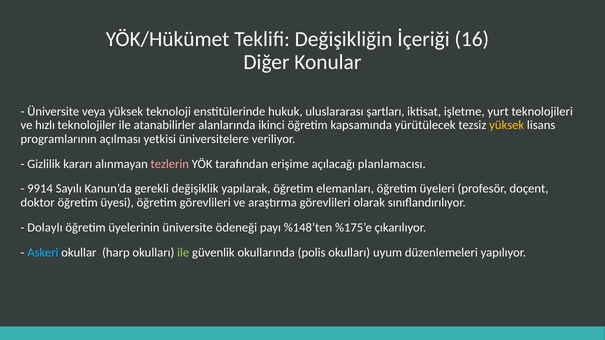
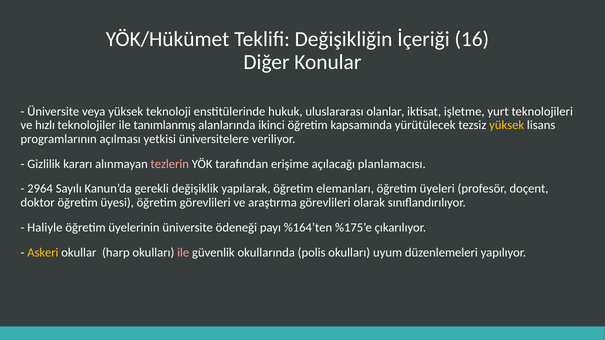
şartları: şartları -> olanlar (385, 112)
atanabilirler: atanabilirler -> tanımlanmış (165, 125)
9914: 9914 -> 2964 (40, 189)
Dolaylı: Dolaylı -> Haliyle (45, 228)
%148’ten: %148’ten -> %164’ten (308, 228)
Askeri colour: light blue -> yellow (43, 253)
ile colour: light green -> pink (183, 253)
